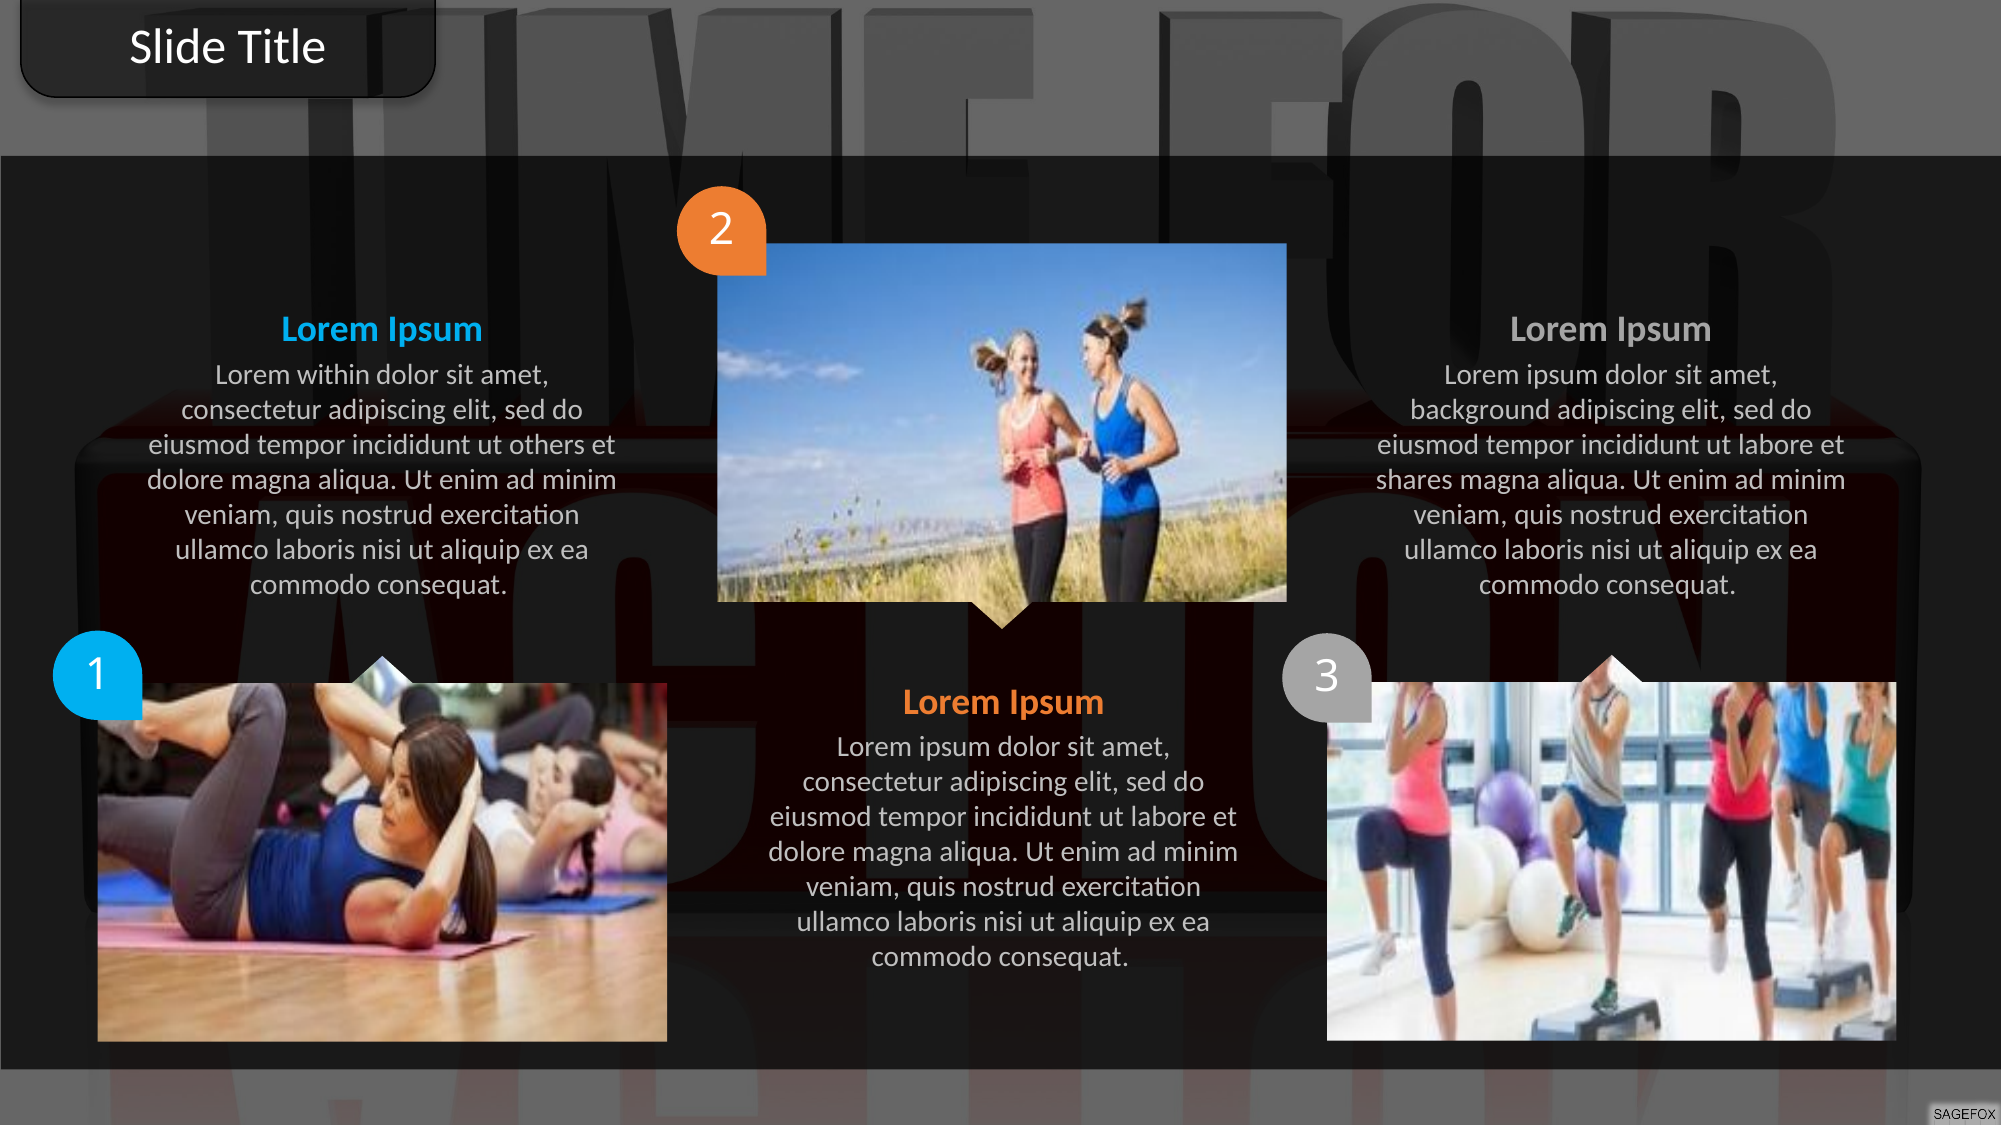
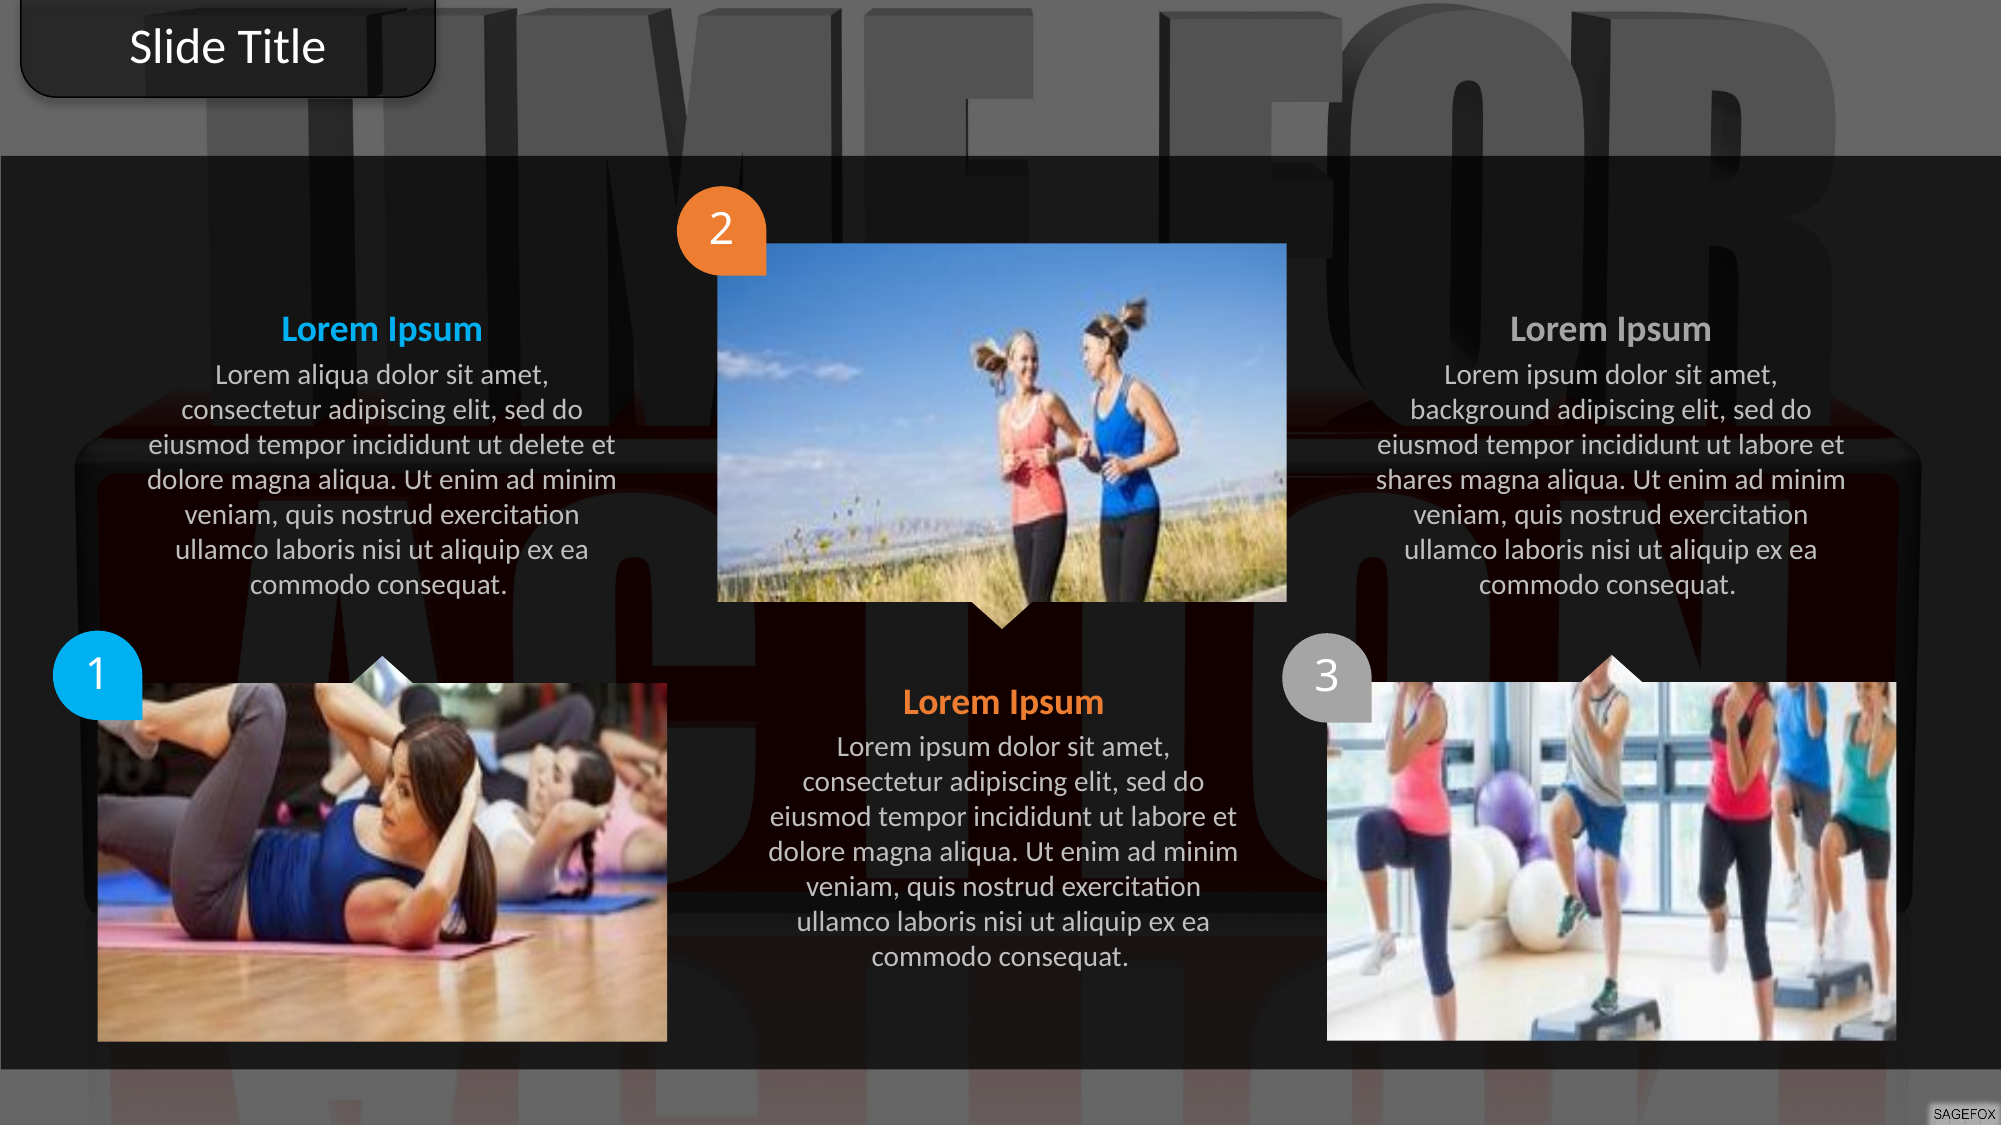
Lorem within: within -> aliqua (333, 375)
others: others -> delete (547, 445)
